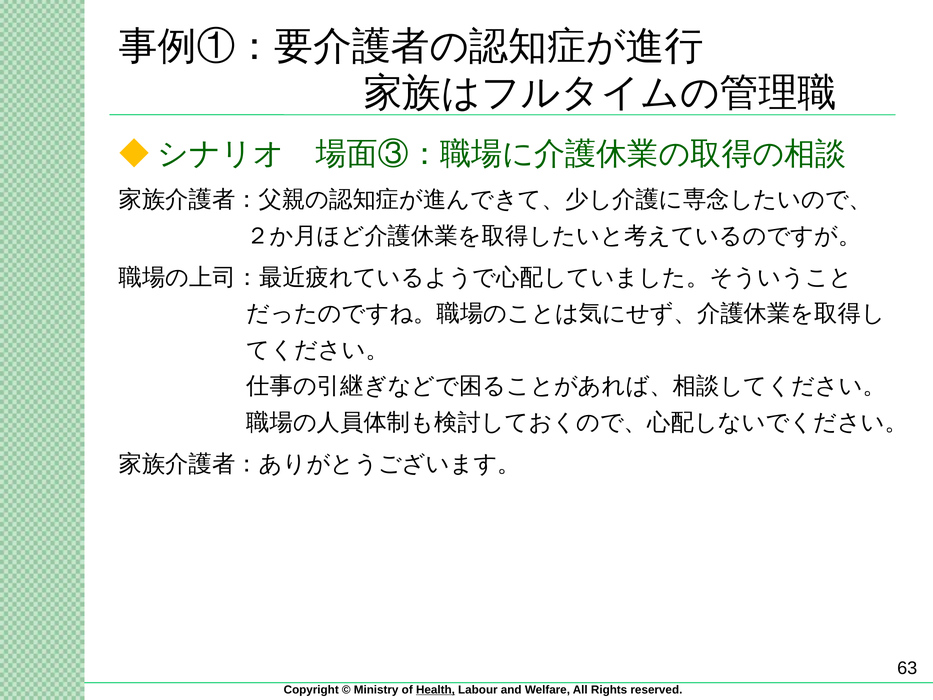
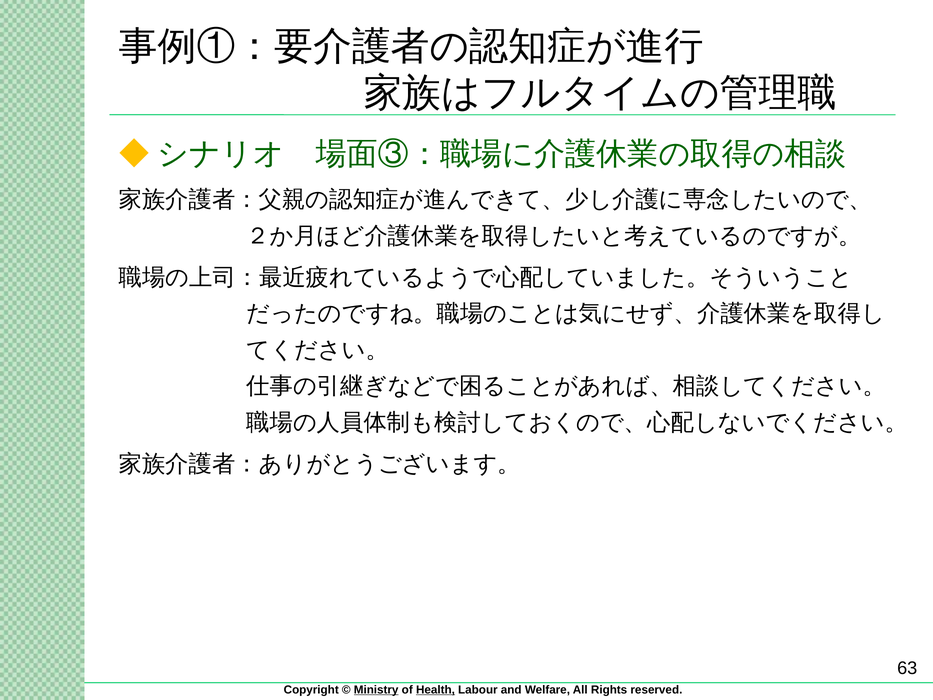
Ministry underline: none -> present (376, 690)
